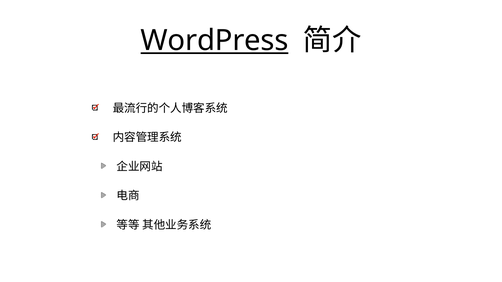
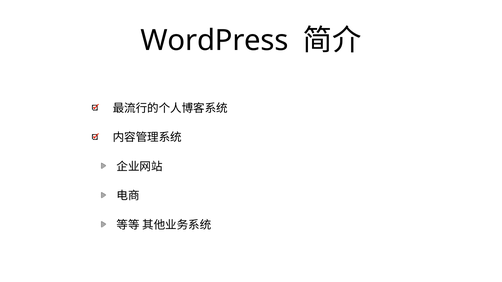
WordPress underline: present -> none (215, 41)
